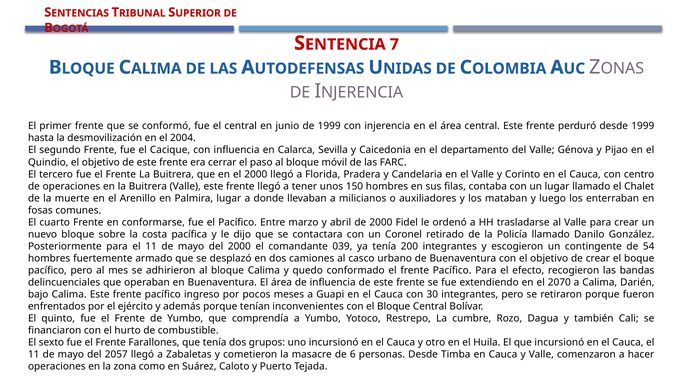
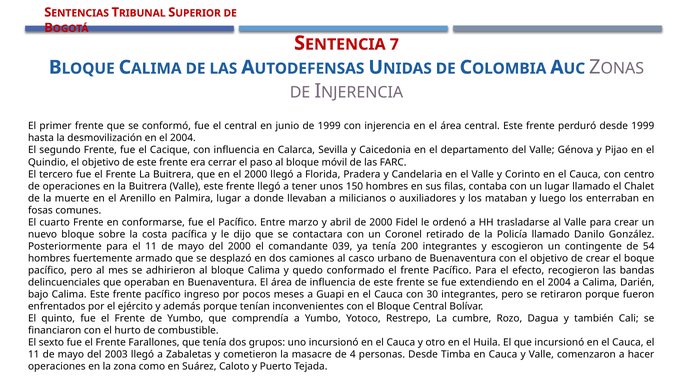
extendiendo en el 2070: 2070 -> 2004 (559, 283)
2057: 2057 -> 2003 (116, 355)
6: 6 -> 4 (353, 355)
